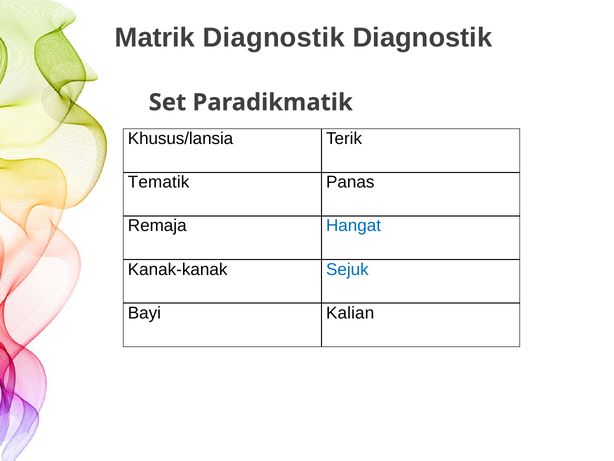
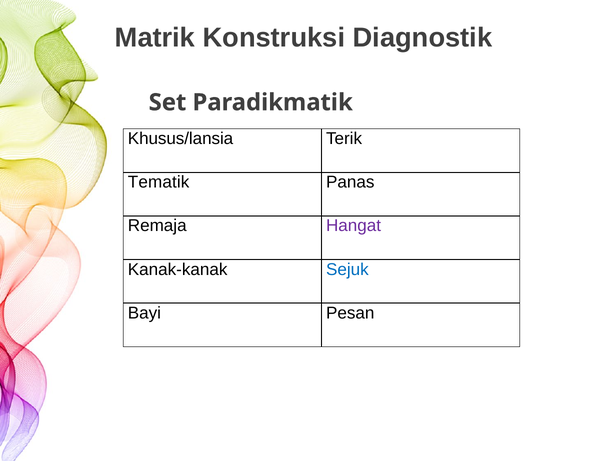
Matrik Diagnostik: Diagnostik -> Konstruksi (274, 38)
Hangat colour: blue -> purple (354, 226)
Kalian: Kalian -> Pesan (350, 313)
